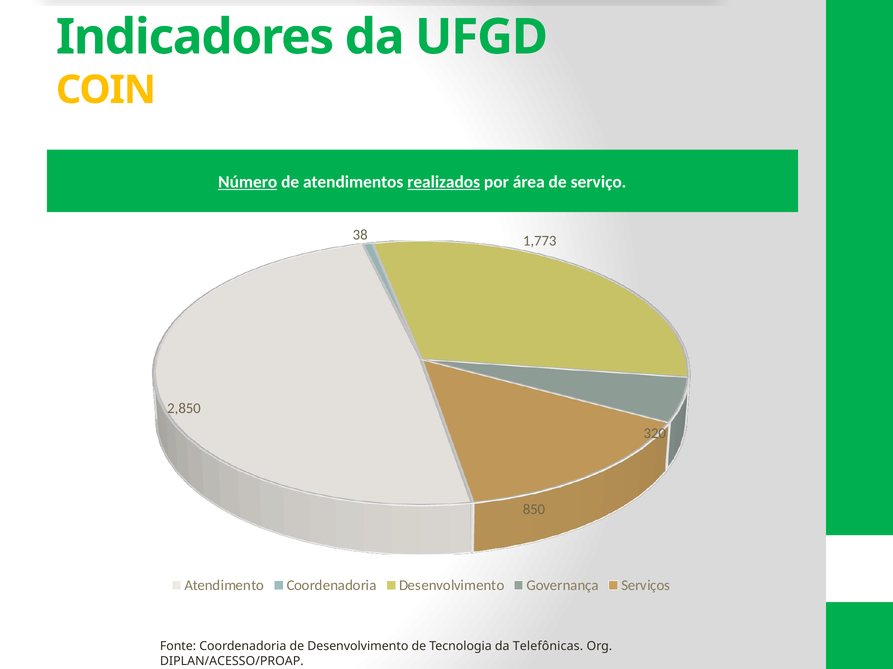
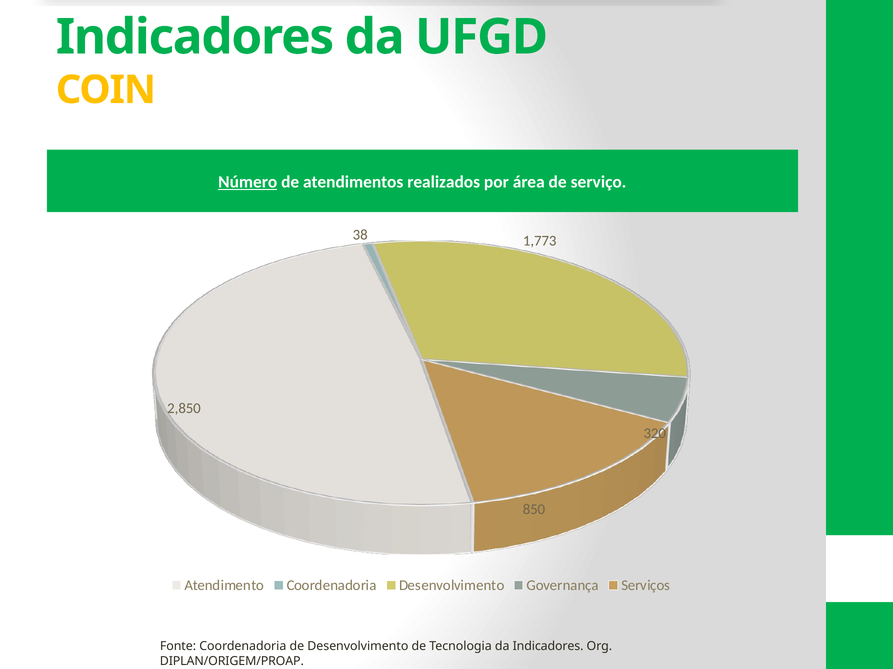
realizados underline: present -> none (444, 182)
da Telefônicas: Telefônicas -> Indicadores (548, 647)
DIPLAN/ACESSO/PROAP: DIPLAN/ACESSO/PROAP -> DIPLAN/ORIGEM/PROAP (232, 662)
